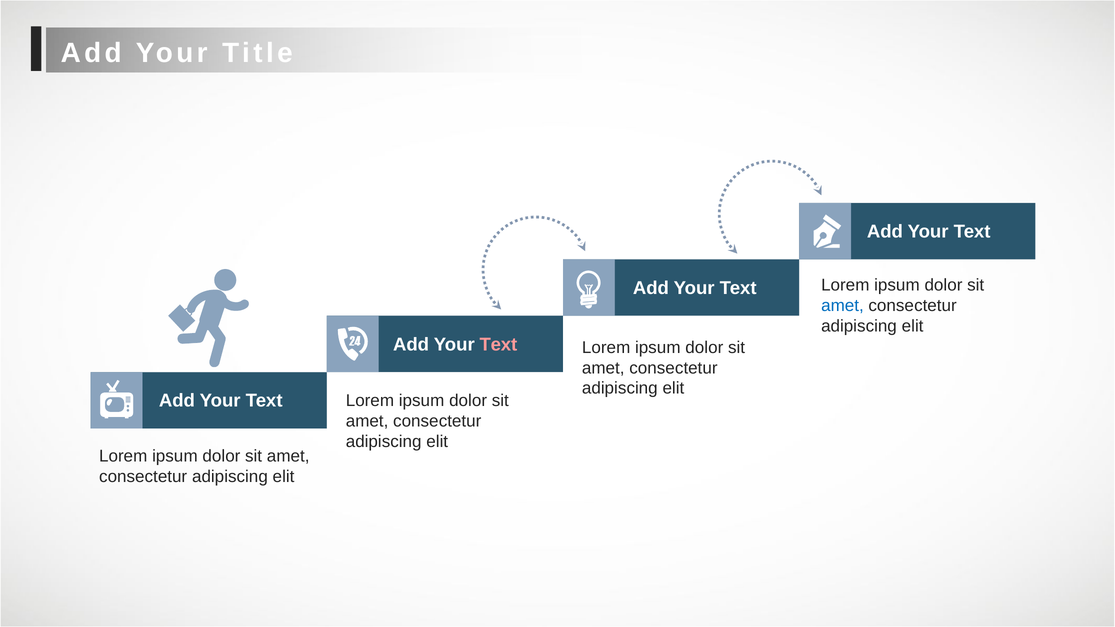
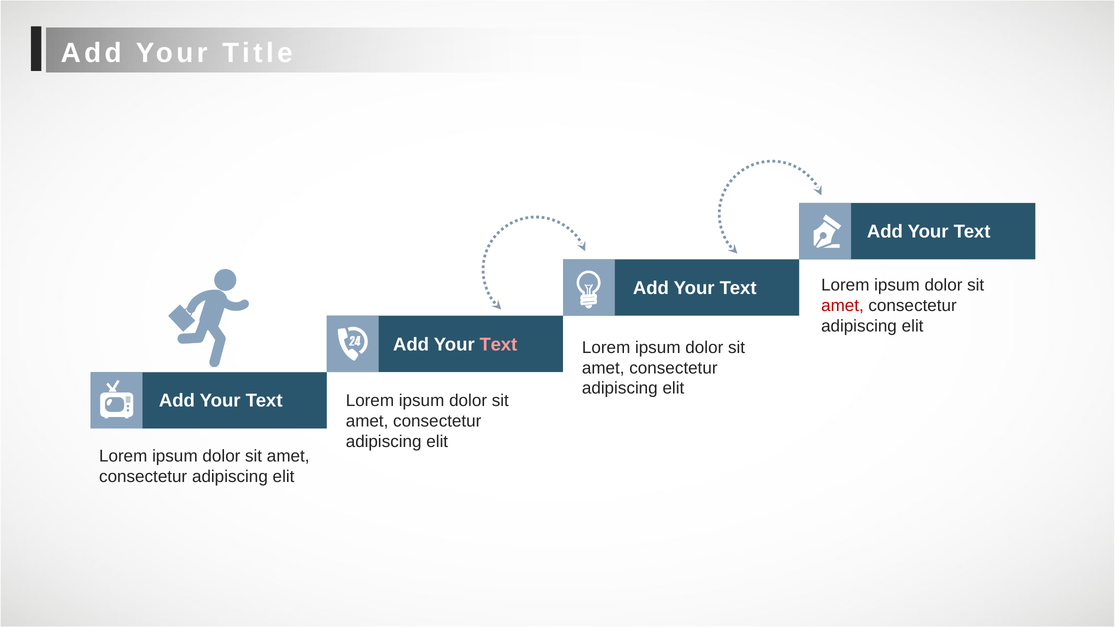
amet colour: blue -> red (842, 306)
